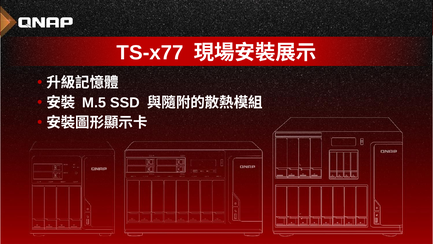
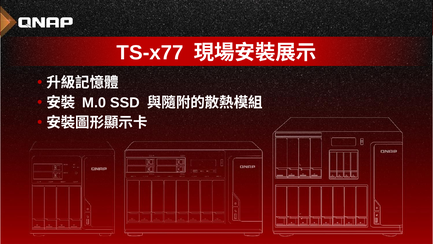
M.5: M.5 -> M.0 (94, 103)
